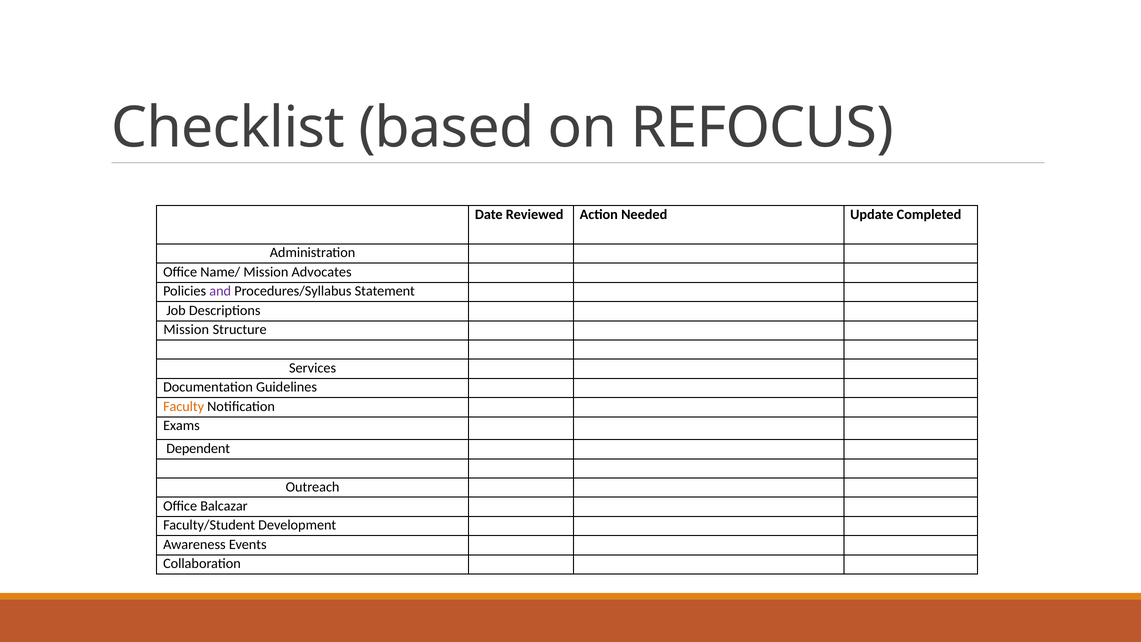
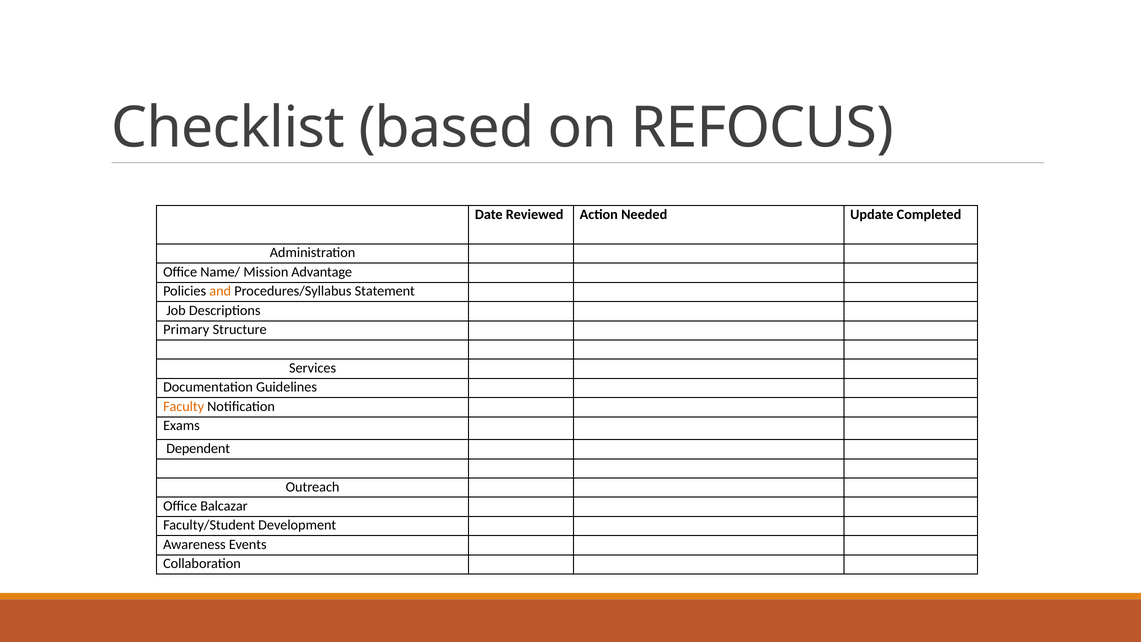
Advocates: Advocates -> Advantage (322, 272)
and colour: purple -> orange (220, 291)
Mission: Mission -> Primary (186, 330)
